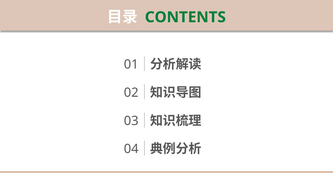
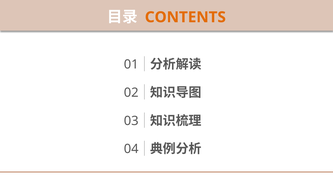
CONTENTS colour: green -> orange (185, 17)
